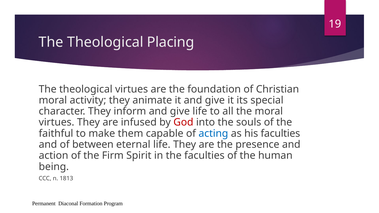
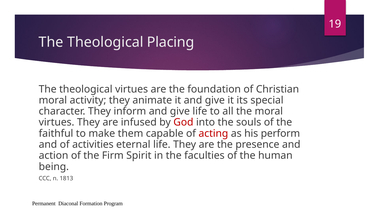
acting colour: blue -> red (213, 134)
his faculties: faculties -> perform (280, 134)
between: between -> activities (93, 145)
